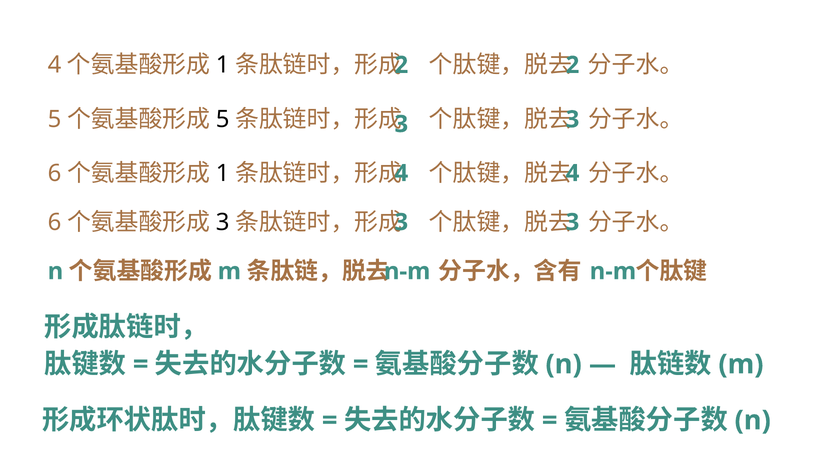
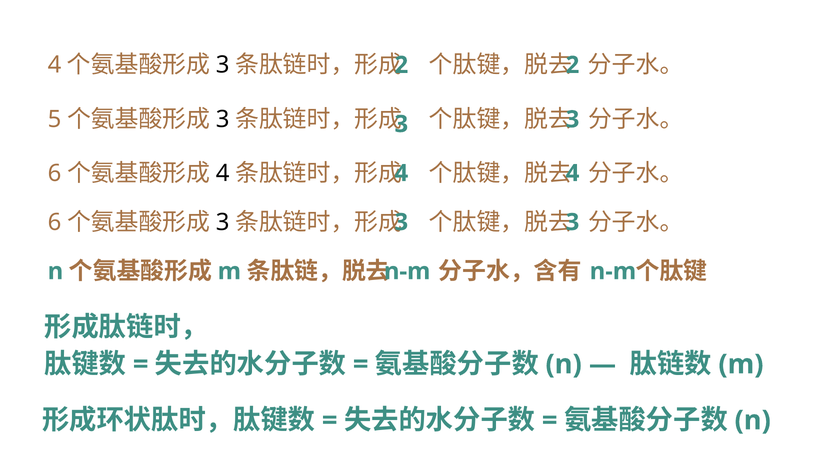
1: 1 -> 3 (223, 65)
5: 5 -> 3 (223, 119)
1: 1 -> 4 (223, 173)
